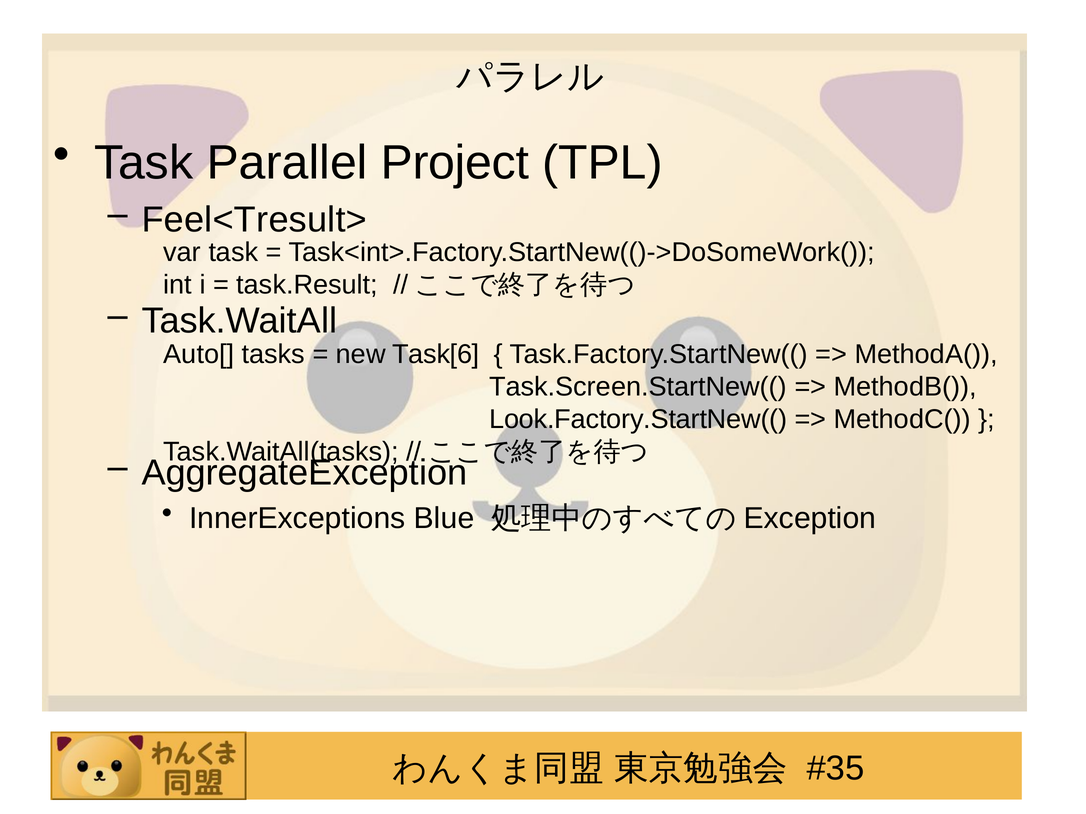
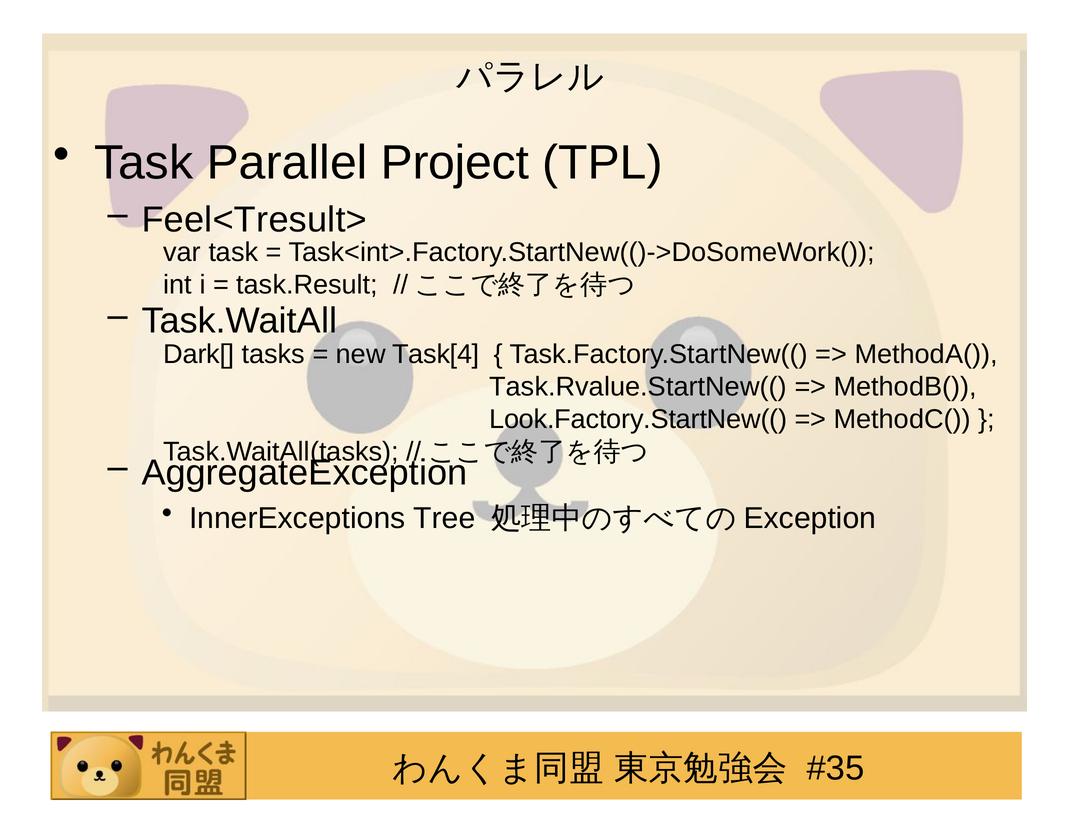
Auto[: Auto[ -> Dark[ (199, 354)
Task[6: Task[6 -> Task[4 (436, 354)
Task.Screen.StartNew((: Task.Screen.StartNew(( -> Task.Rvalue.StartNew(( (638, 387)
Blue: Blue -> Tree (444, 519)
